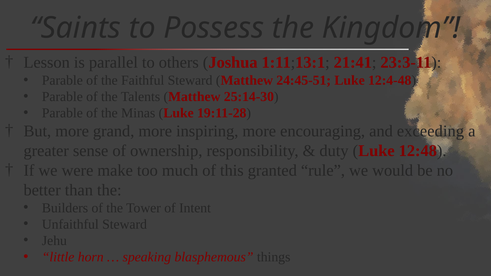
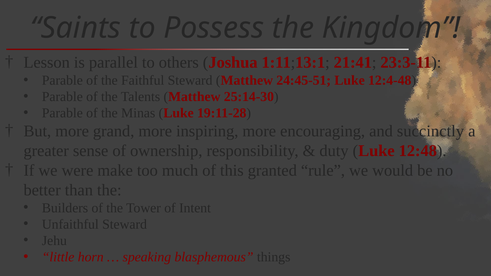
exceeding: exceeding -> succinctly (430, 131)
